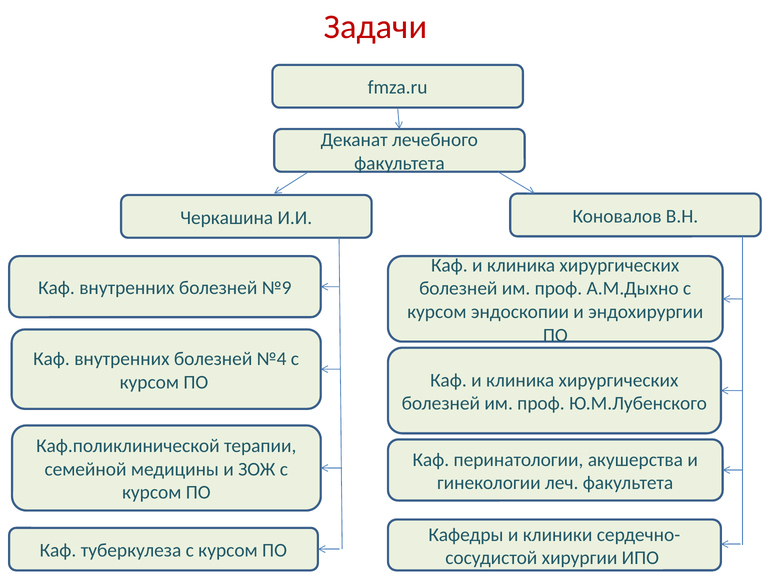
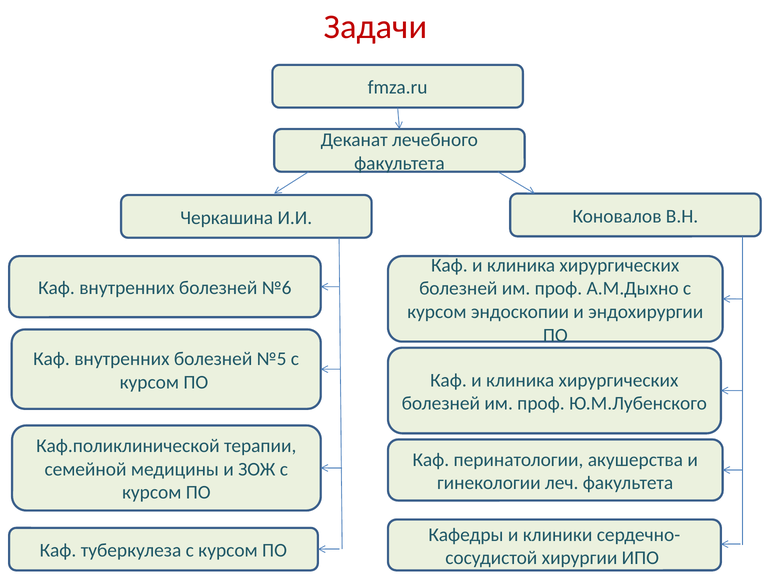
№9: №9 -> №6 (277, 288)
№4: №4 -> №5 (272, 359)
